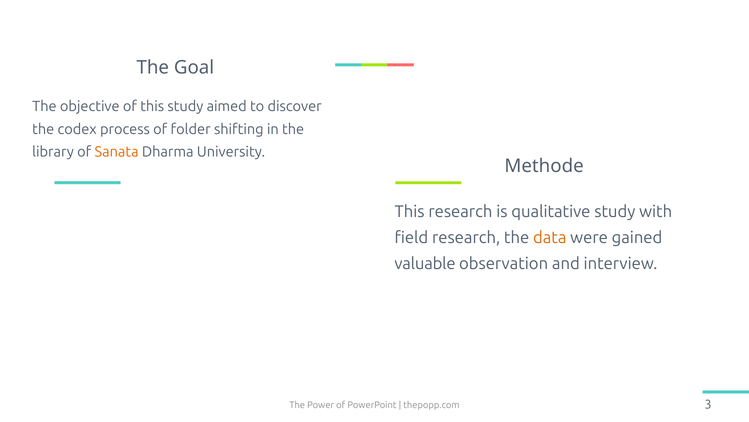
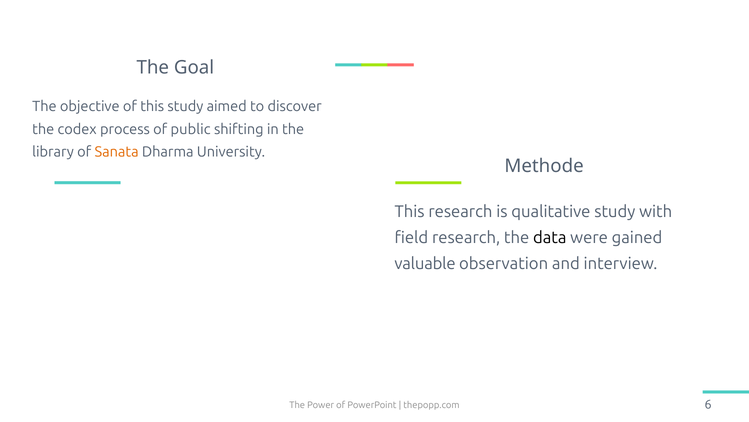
folder: folder -> public (191, 129)
data colour: orange -> black (550, 238)
3: 3 -> 6 (708, 404)
